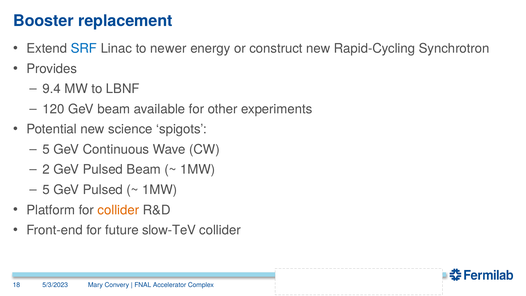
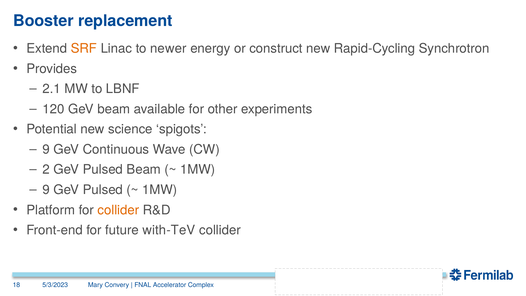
SRF colour: blue -> orange (84, 49)
9.4: 9.4 -> 2.1 (52, 89)
5: 5 -> 9 (46, 149)
5: 5 -> 9 (46, 190)
slow-TeV: slow-TeV -> with-TeV (169, 230)
